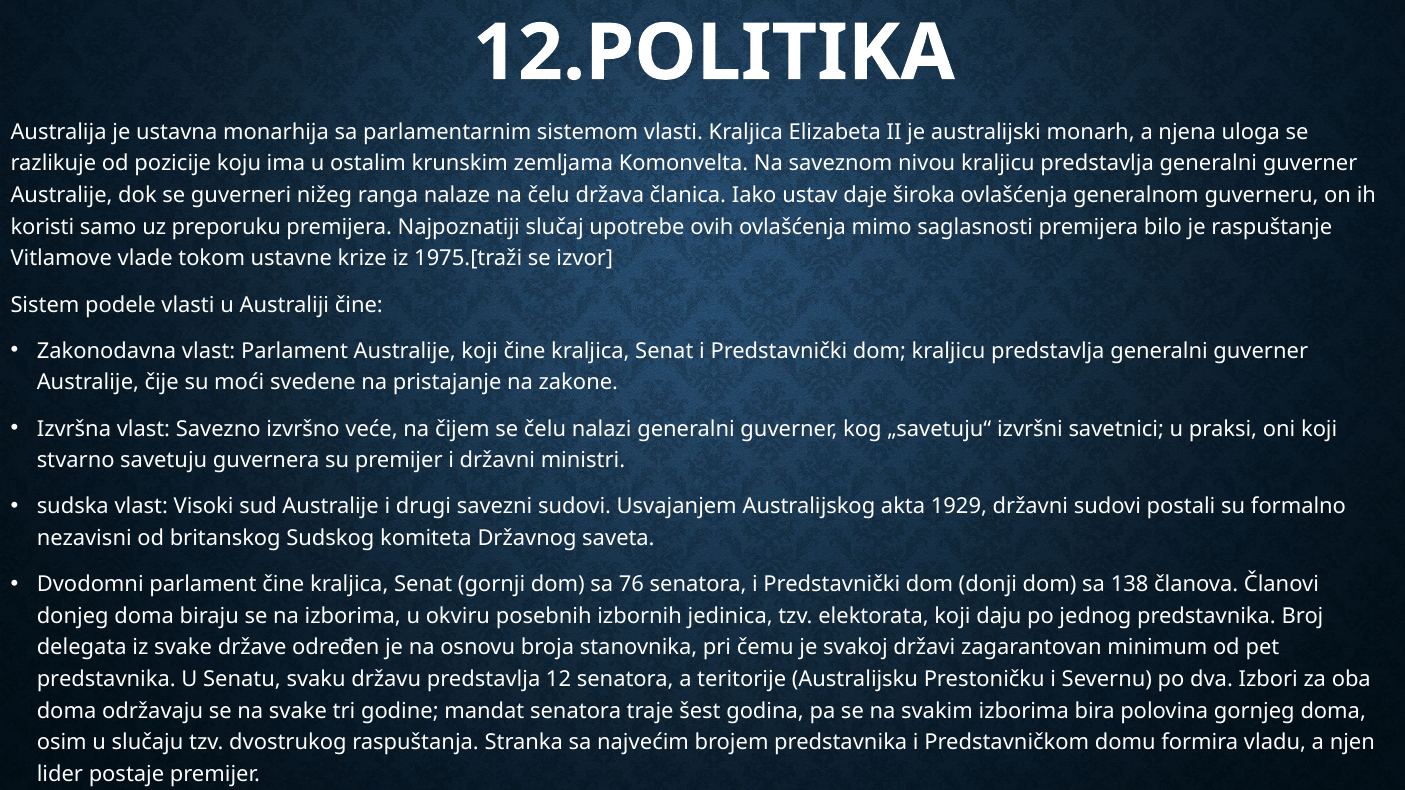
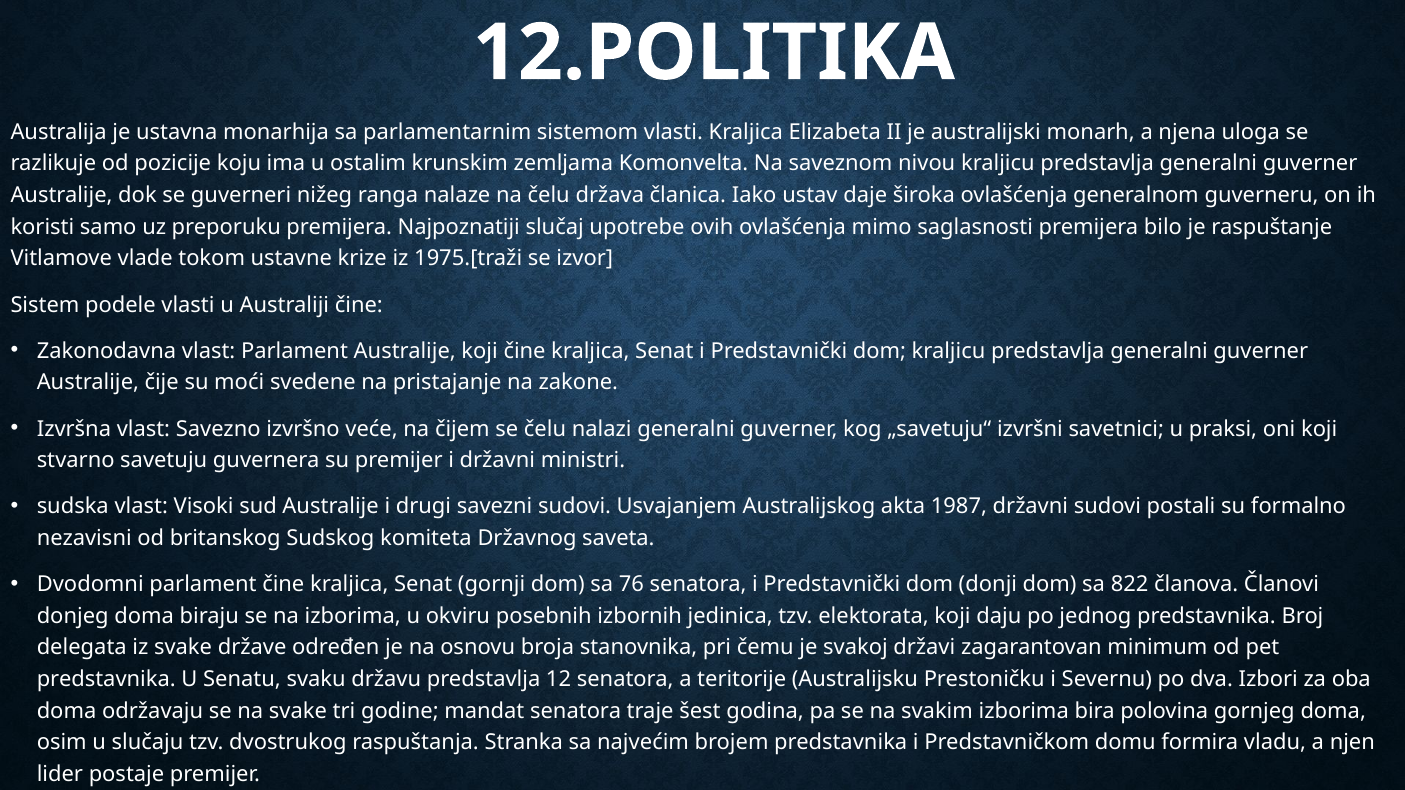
1929: 1929 -> 1987 (959, 507)
138: 138 -> 822 (1130, 585)
